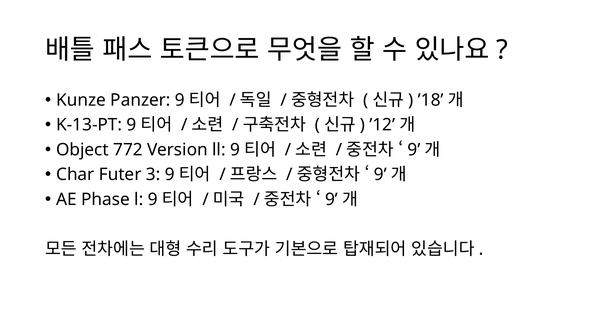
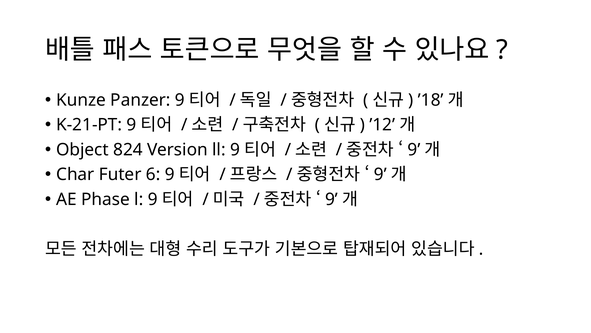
K-13-PT: K-13-PT -> K-21-PT (89, 125)
772: 772 -> 824 (128, 149)
3: 3 -> 6 (153, 174)
